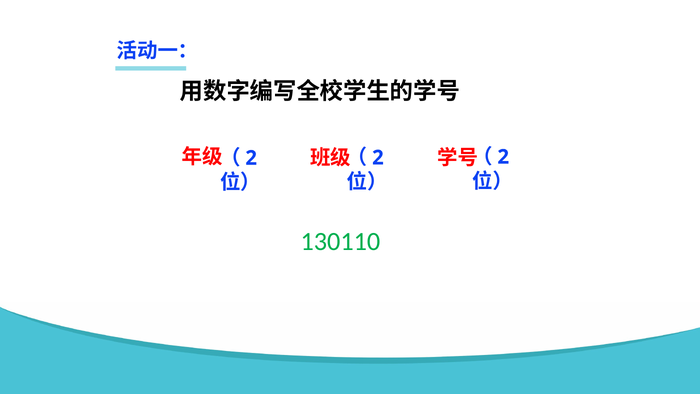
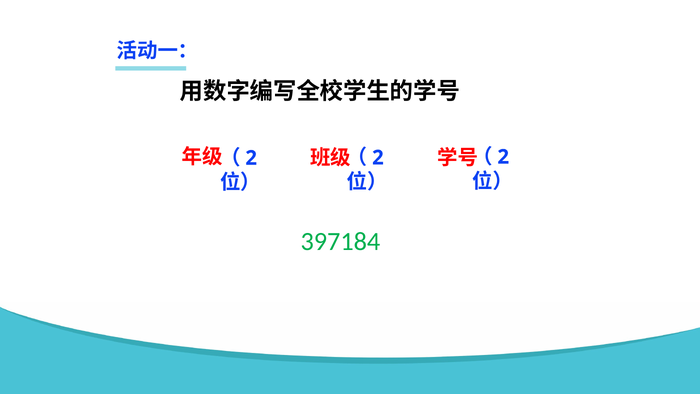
130110: 130110 -> 397184 (340, 241)
